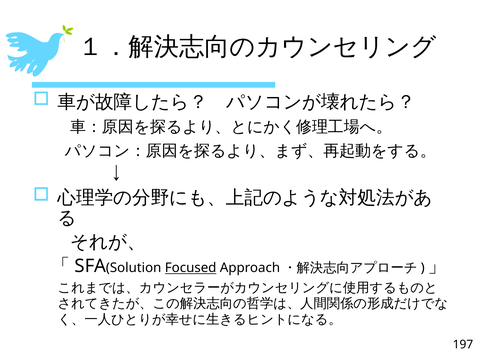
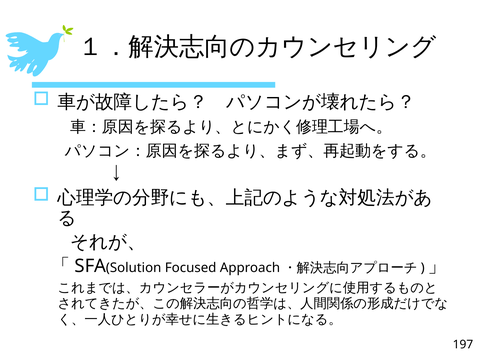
Focused underline: present -> none (191, 268)
